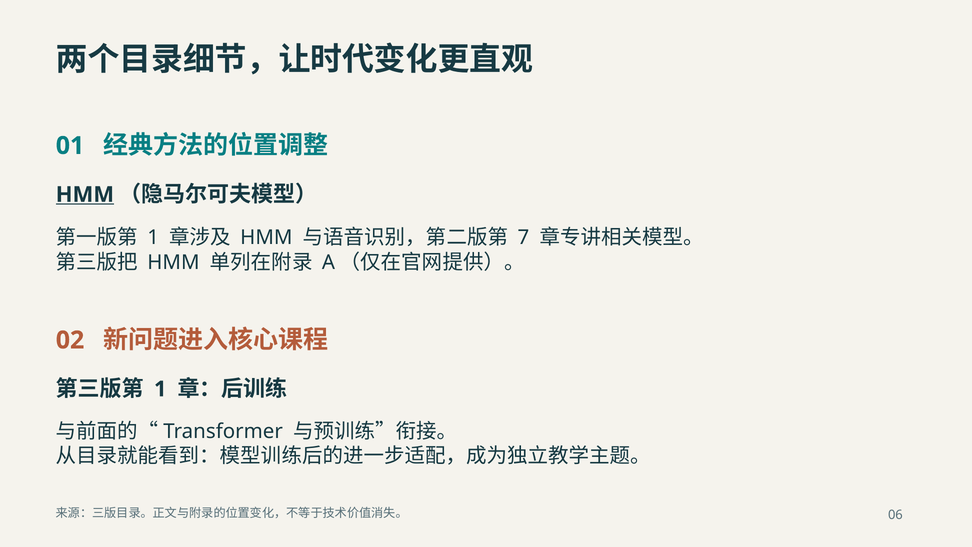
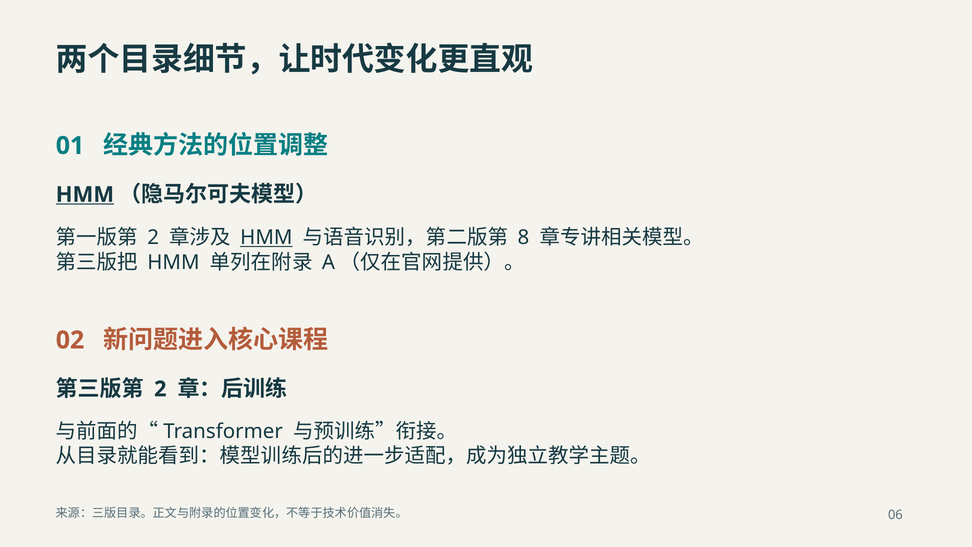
1: 1 -> 2 (153, 238)
HMM underline: none -> present (266, 238)
7: 7 -> 8 (523, 238)
1: 1 -> 2 (160, 389)
